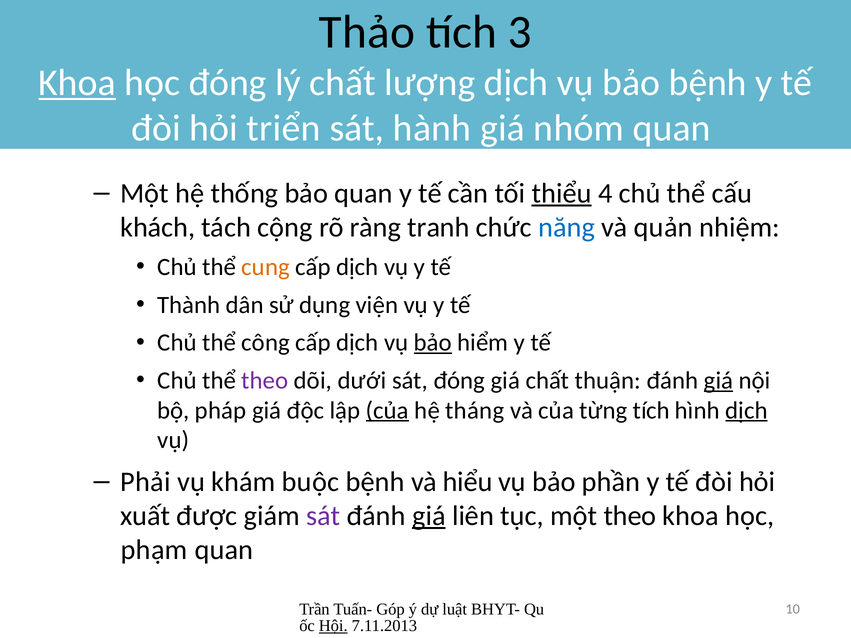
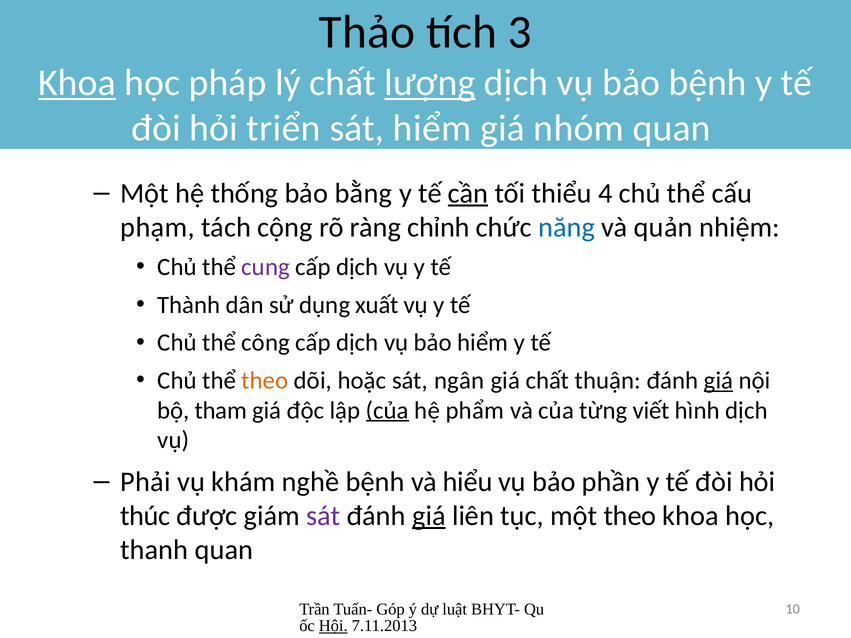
học đóng: đóng -> pháp (228, 83)
lượng underline: none -> present (430, 83)
sát hành: hành -> hiểm (432, 128)
bảo quan: quan -> bằng (363, 193)
cần underline: none -> present (468, 193)
thiểu underline: present -> none (562, 193)
khách: khách -> phạm (157, 228)
tranh: tranh -> chỉnh (439, 228)
cung colour: orange -> purple (266, 267)
viện: viện -> xuất (377, 305)
bảo underline: present -> none (433, 343)
theo colour: purple -> orange (265, 381)
dưới: dưới -> hoặc (362, 381)
sát đóng: đóng -> ngân (459, 381)
pháp: pháp -> tham (221, 410)
tháng: tháng -> phẩm (475, 410)
từng tích: tích -> viết (651, 410)
dịch underline: present -> none (746, 410)
buộc: buộc -> nghề (311, 482)
xuất: xuất -> thúc (145, 516)
phạm: phạm -> thanh (154, 550)
